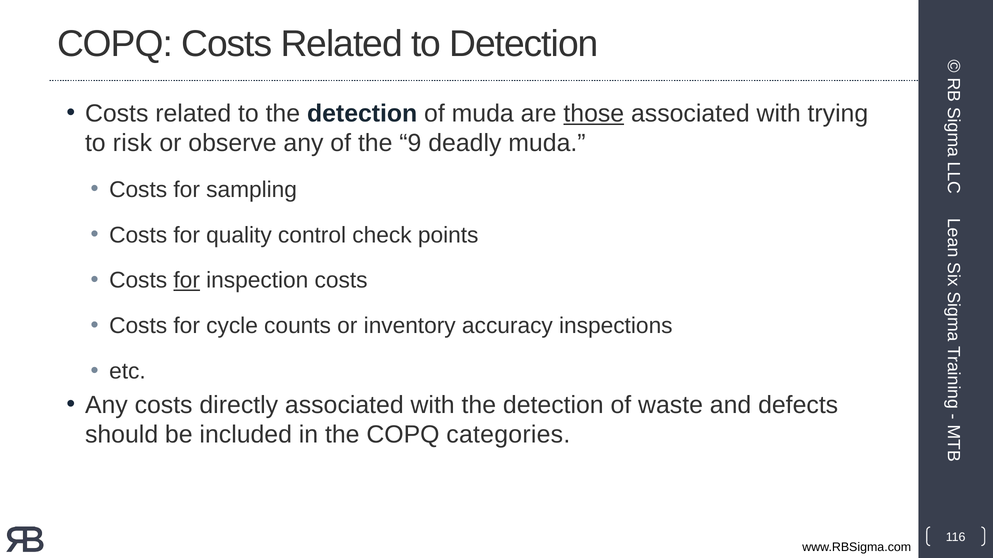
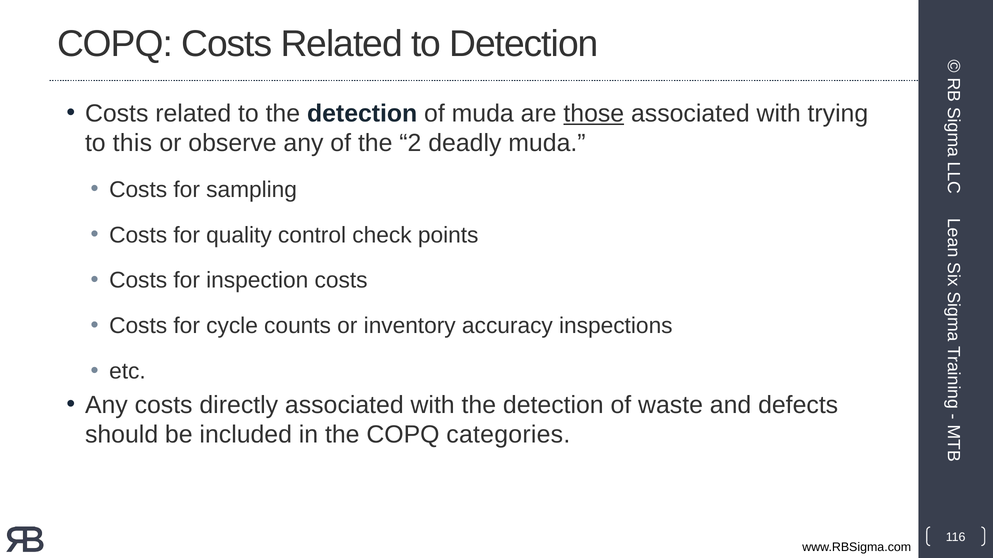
risk: risk -> this (132, 143)
9: 9 -> 2 (410, 143)
for underline: present -> none (187, 281)
